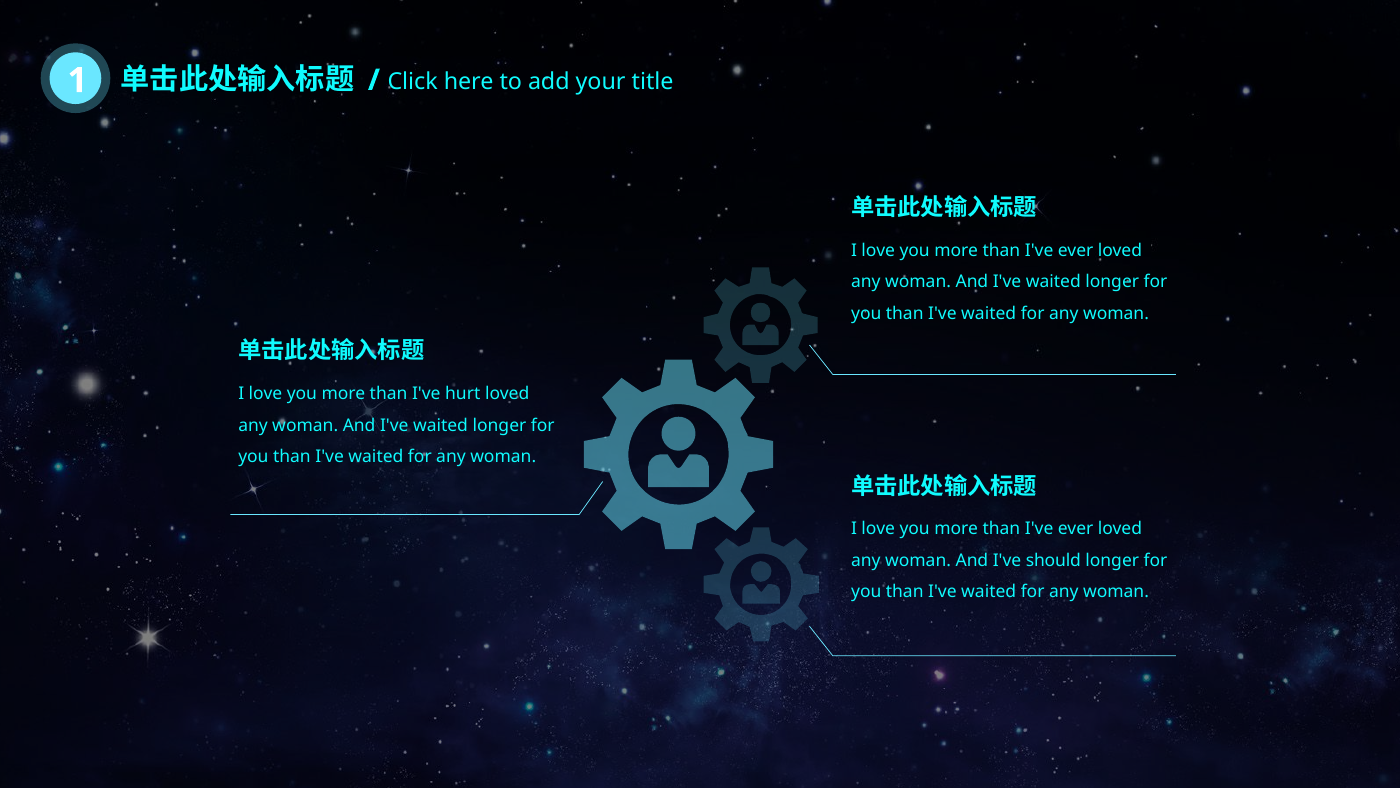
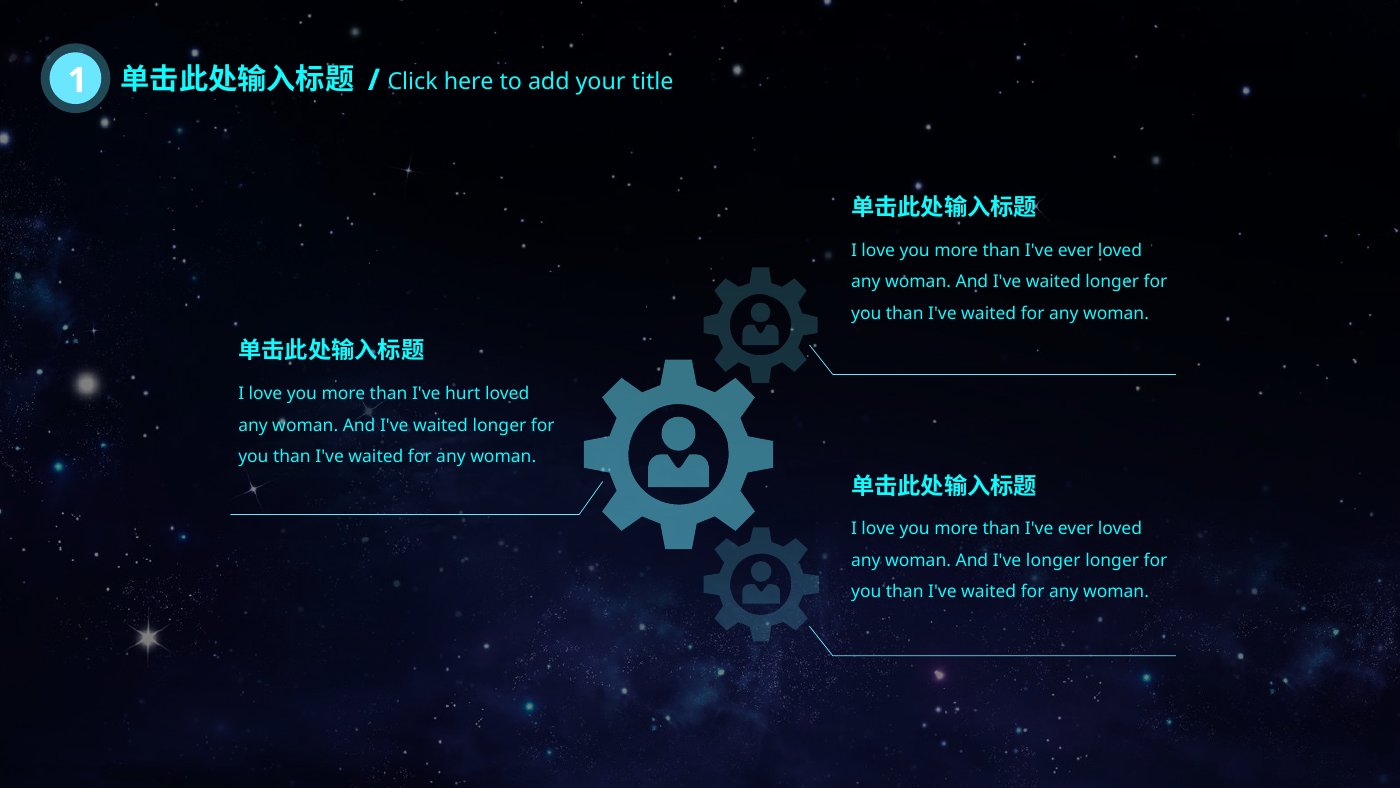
I've should: should -> longer (1053, 560)
